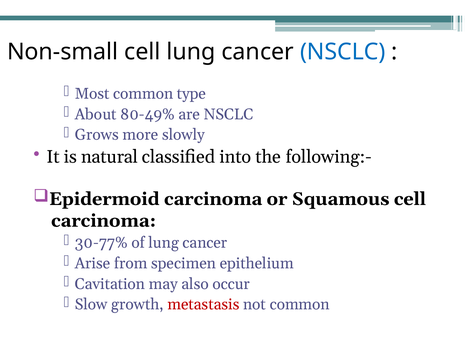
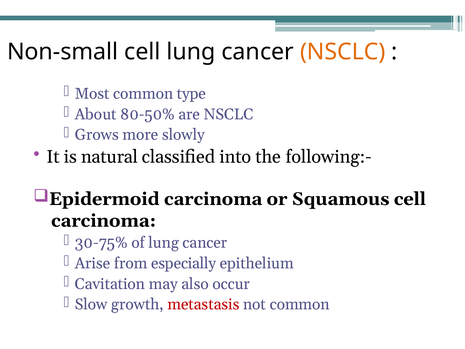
NSCLC colour: blue -> orange (343, 52)
80-49%: 80-49% -> 80-50% (148, 114)
30-77%: 30-77% -> 30-75% (101, 243)
specimen: specimen -> especially (184, 263)
